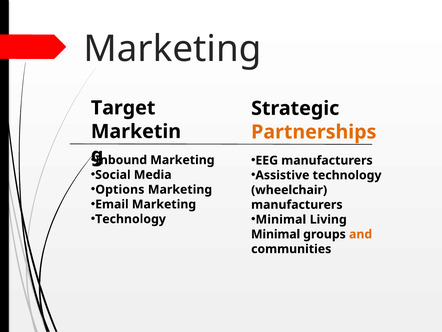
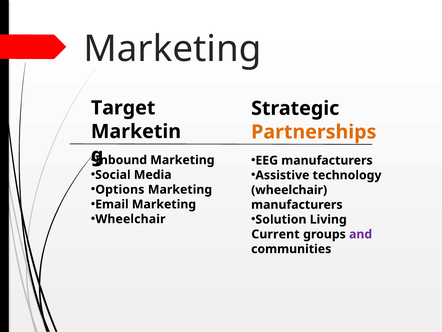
Technology: Technology -> Wheelchair (130, 219)
Minimal: Minimal -> Solution (281, 219)
Minimal: Minimal -> Current (275, 234)
and colour: orange -> purple (361, 234)
